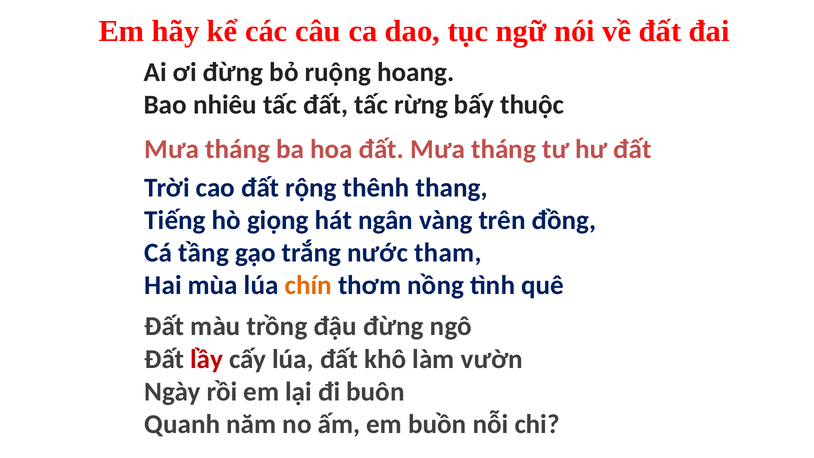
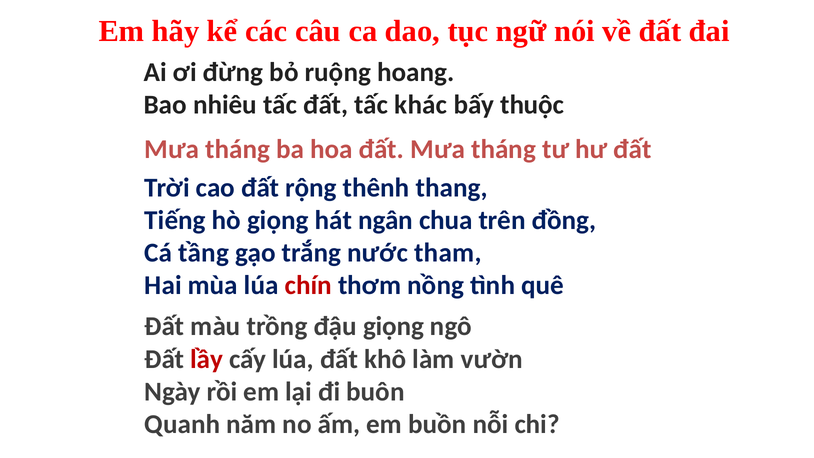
rừng: rừng -> khác (421, 105)
vàng: vàng -> chua (446, 220)
chín colour: orange -> red (308, 285)
đậu đừng: đừng -> giọng (393, 326)
